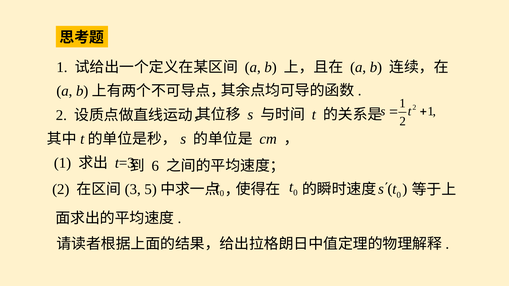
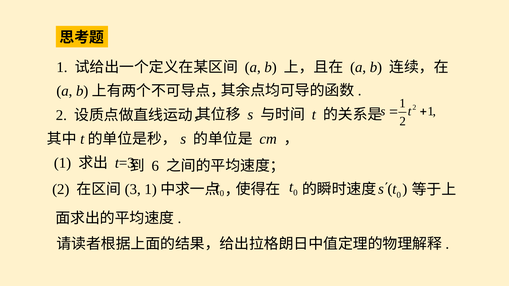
5: 5 -> 1 (151, 189)
